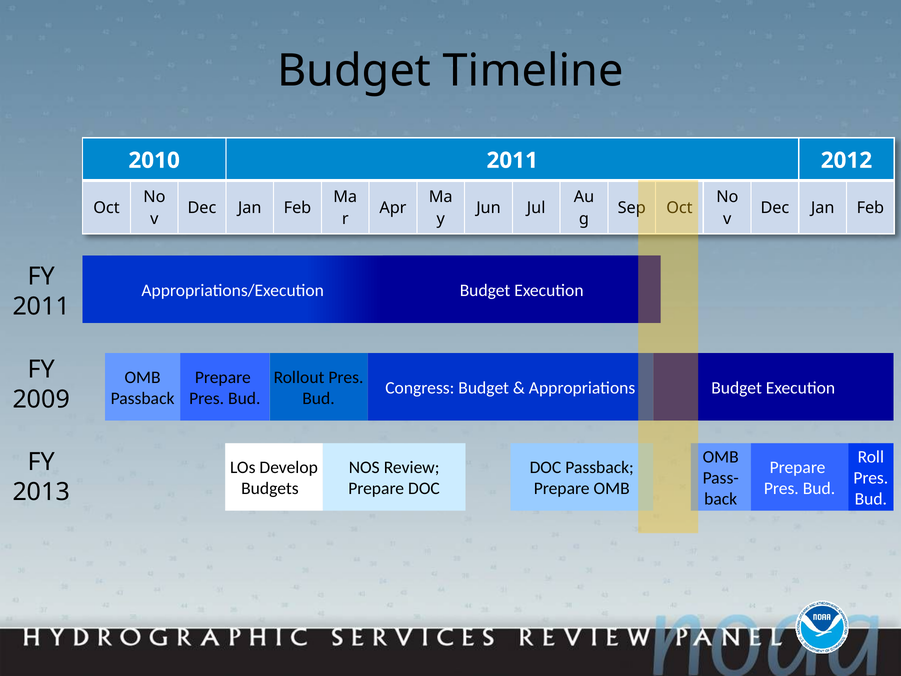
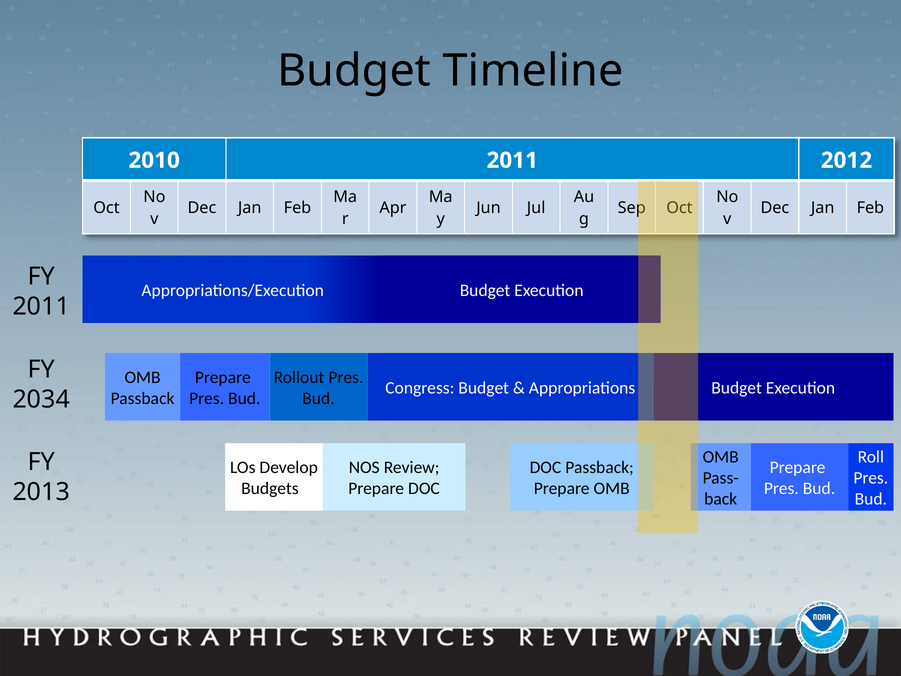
2009: 2009 -> 2034 (41, 399)
